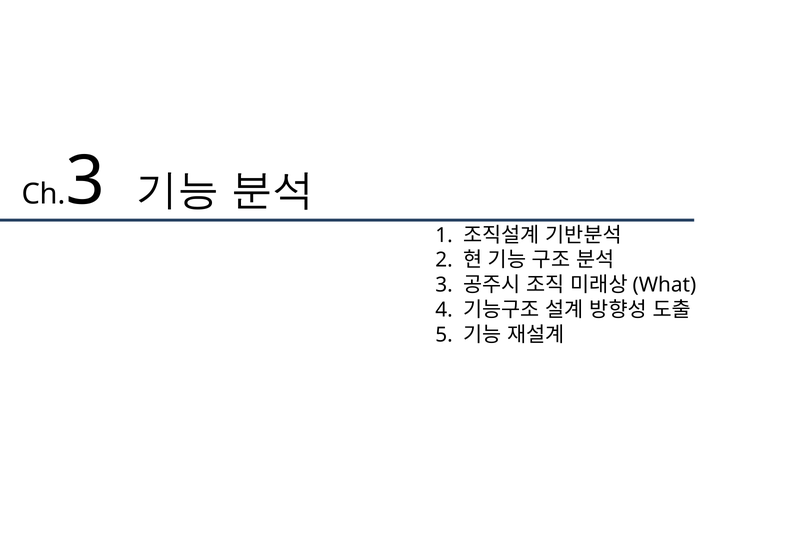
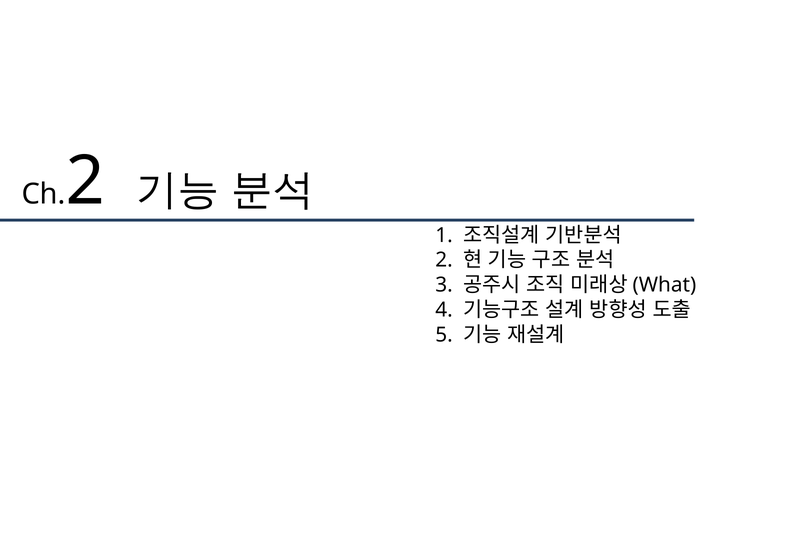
3: 3 -> 2 (85, 181)
